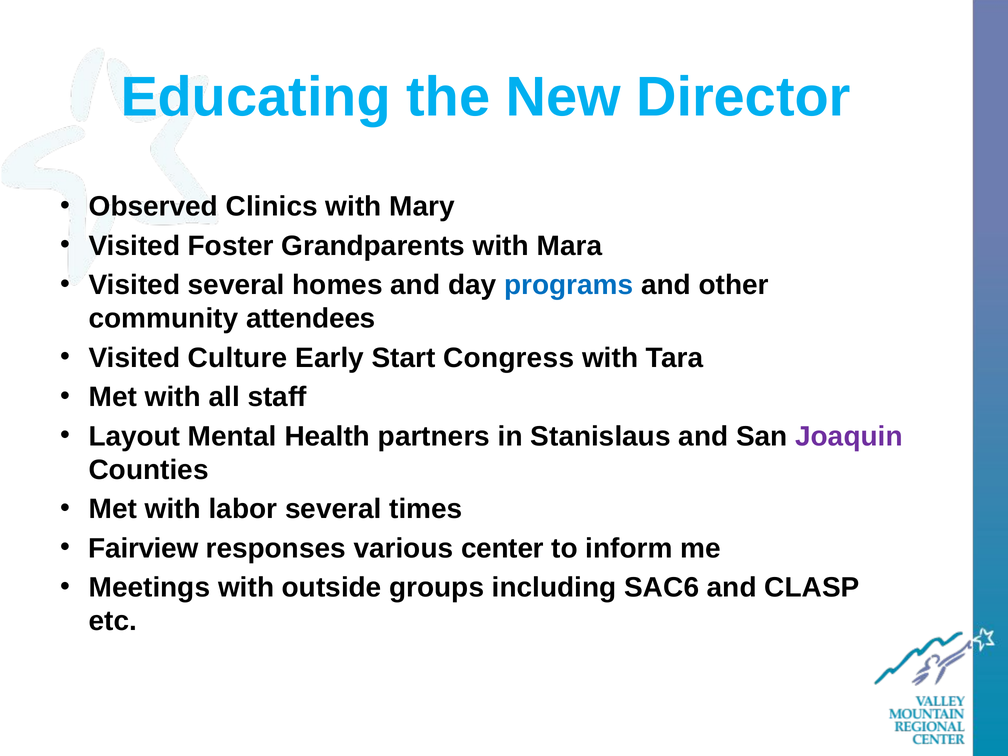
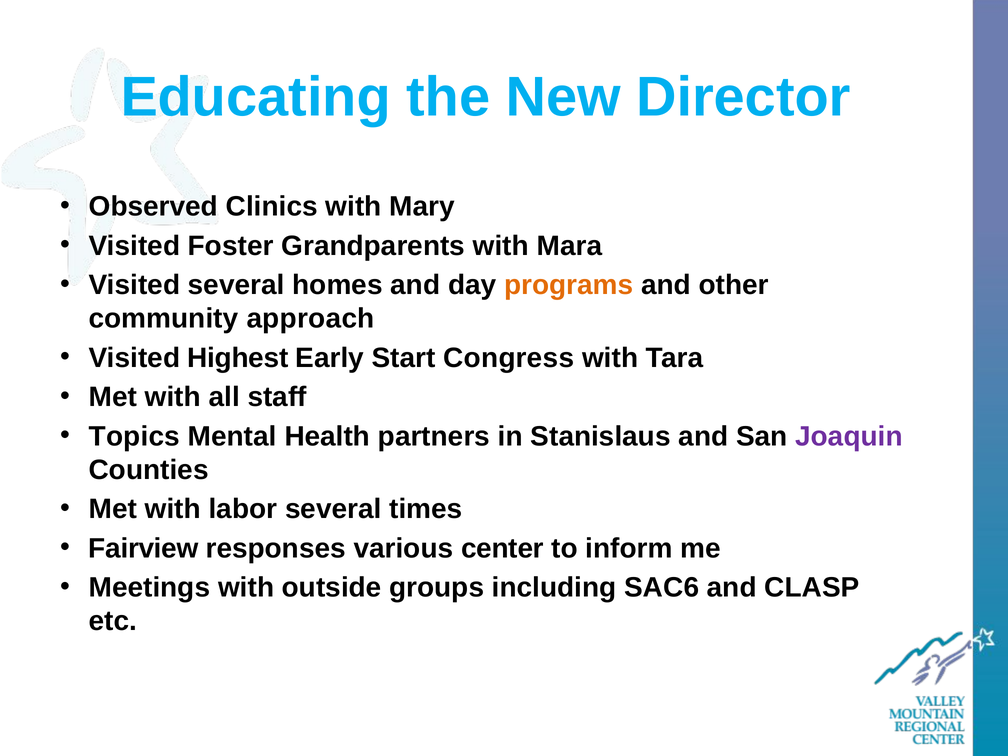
programs colour: blue -> orange (569, 285)
attendees: attendees -> approach (311, 319)
Culture: Culture -> Highest (238, 358)
Layout: Layout -> Topics (134, 436)
